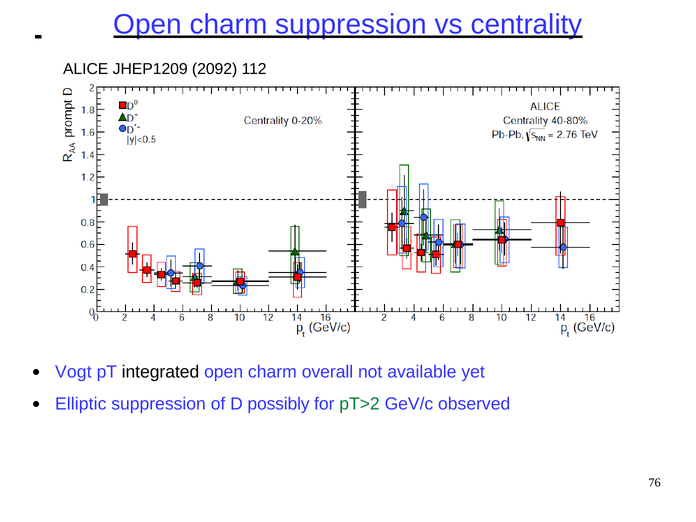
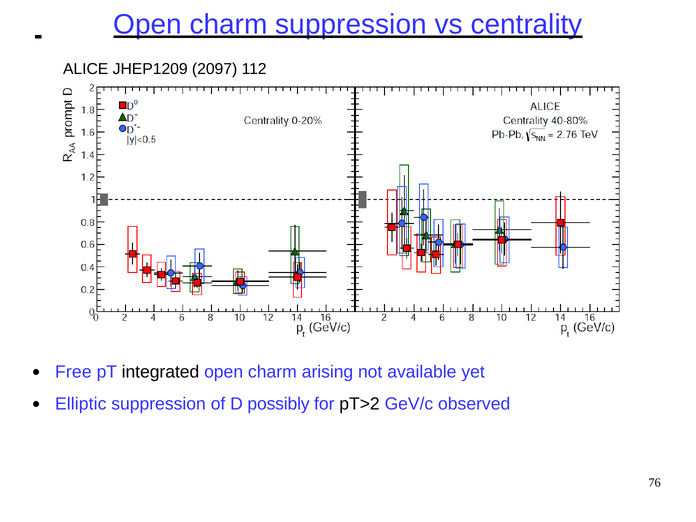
2092: 2092 -> 2097 (215, 69)
Vogt: Vogt -> Free (73, 371)
overall: overall -> arising (328, 371)
pT>2 colour: green -> black (360, 403)
